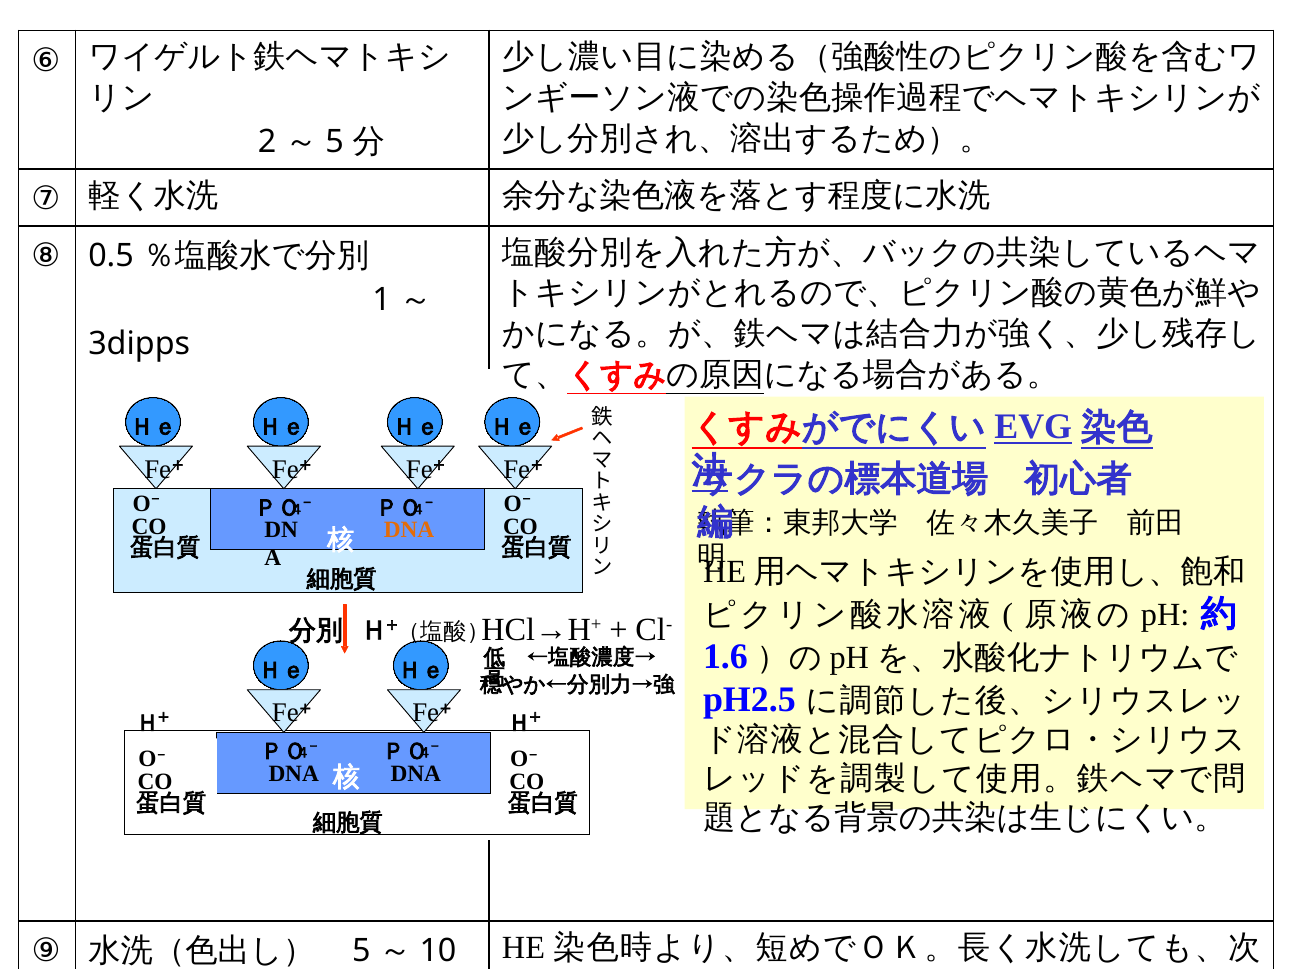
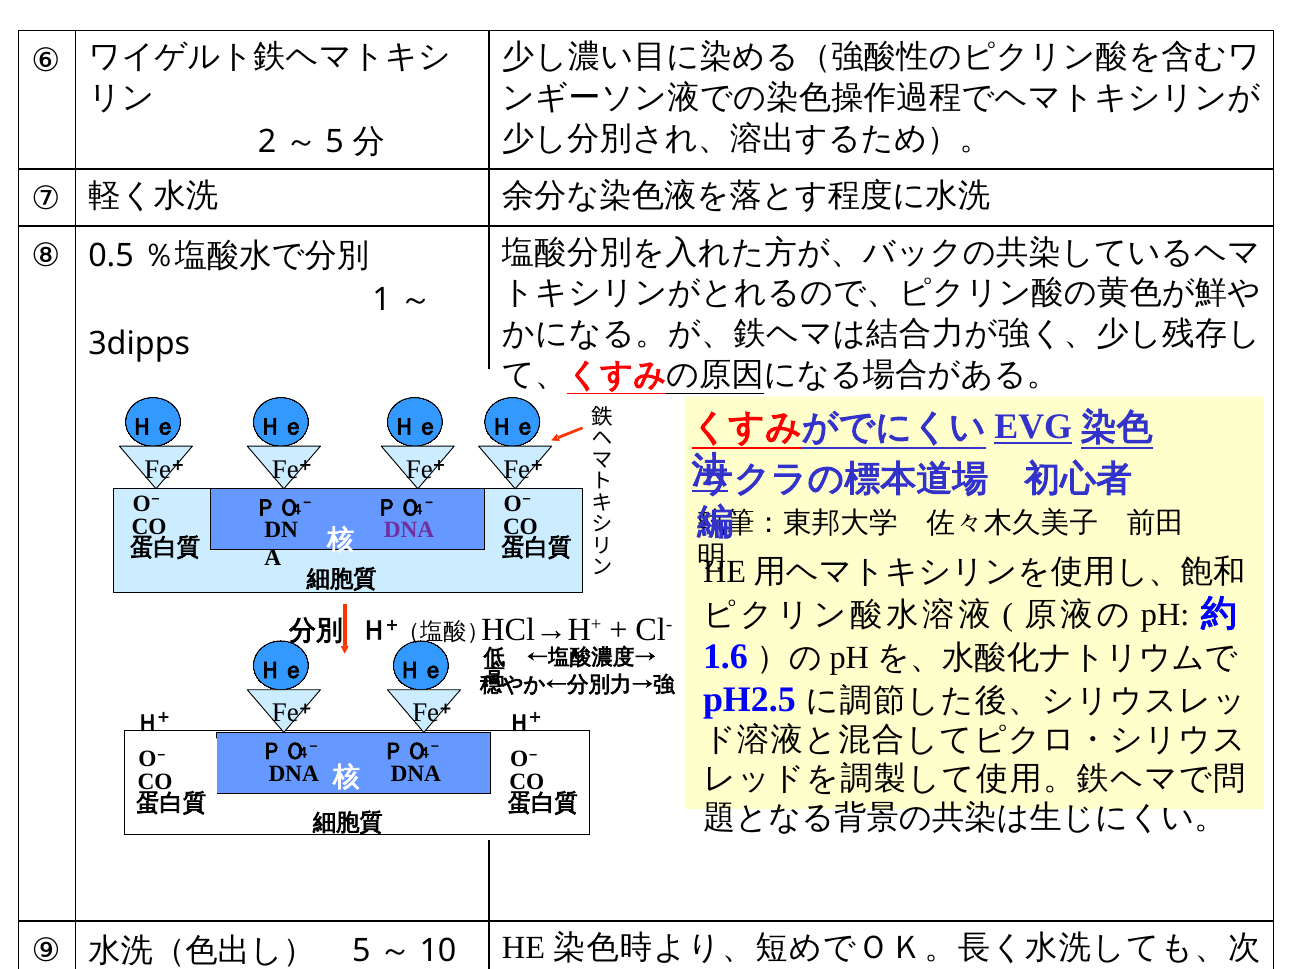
DNA colour: orange -> purple (409, 530)
